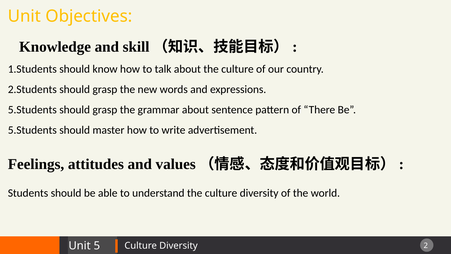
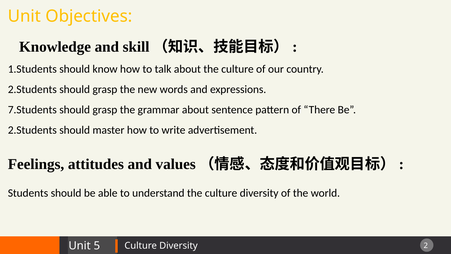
5.Students: 5.Students -> 7.Students (32, 110)
5.Students: 5.Students -> 2.Students (32, 130)
